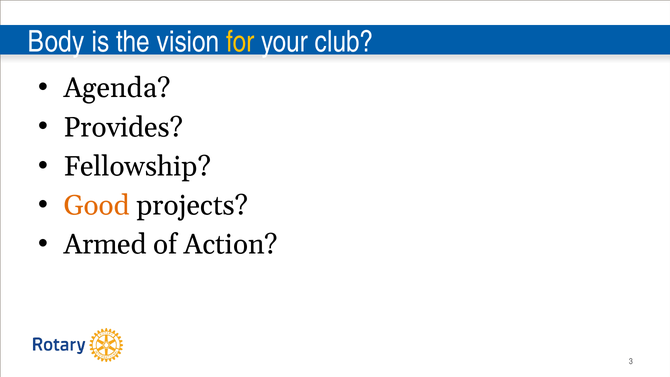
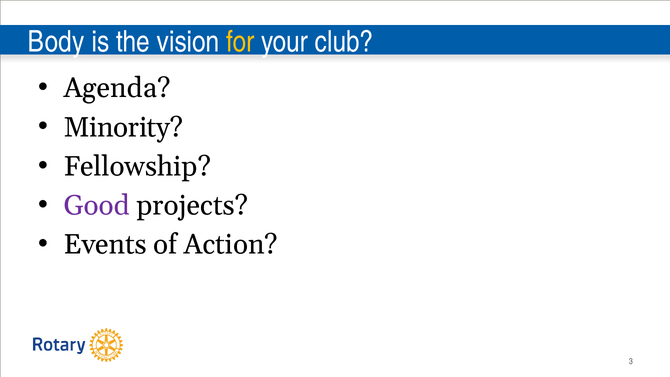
Provides: Provides -> Minority (123, 127)
Good colour: orange -> purple (97, 205)
Armed: Armed -> Events (105, 244)
